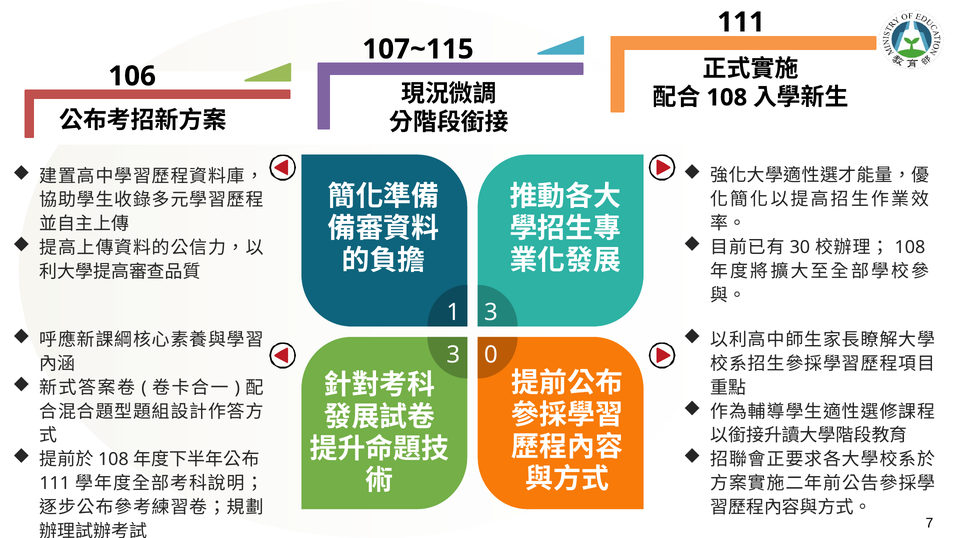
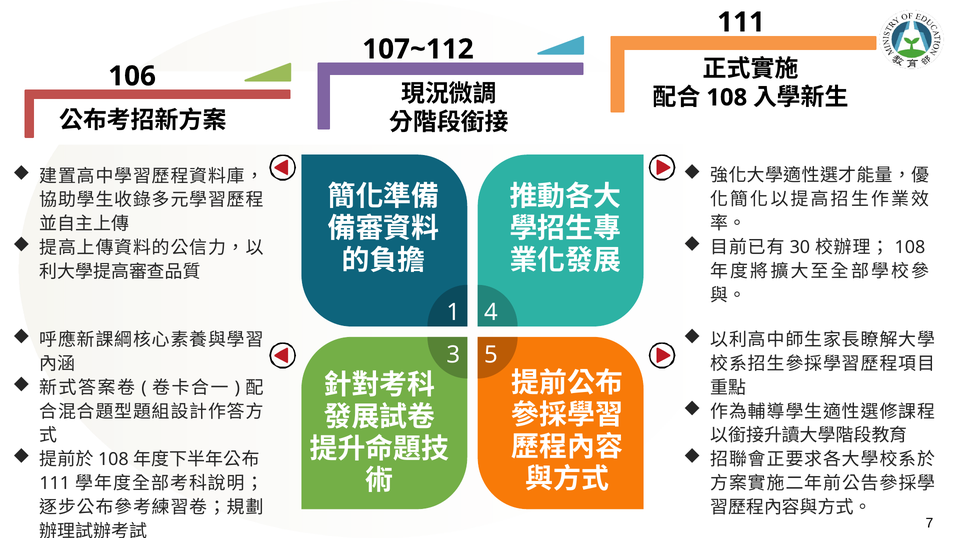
107~115: 107~115 -> 107~112 (418, 49)
1 3: 3 -> 4 (491, 312)
0: 0 -> 5 (491, 355)
